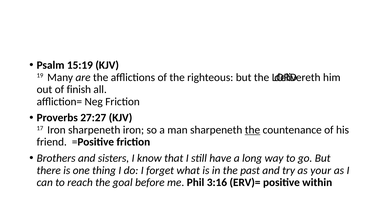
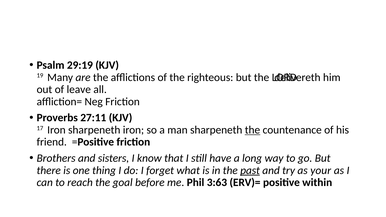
15:19: 15:19 -> 29:19 (80, 65)
finish: finish -> leave (79, 90)
27:27: 27:27 -> 27:11 (93, 118)
past underline: none -> present (250, 170)
3:16: 3:16 -> 3:63 (217, 183)
